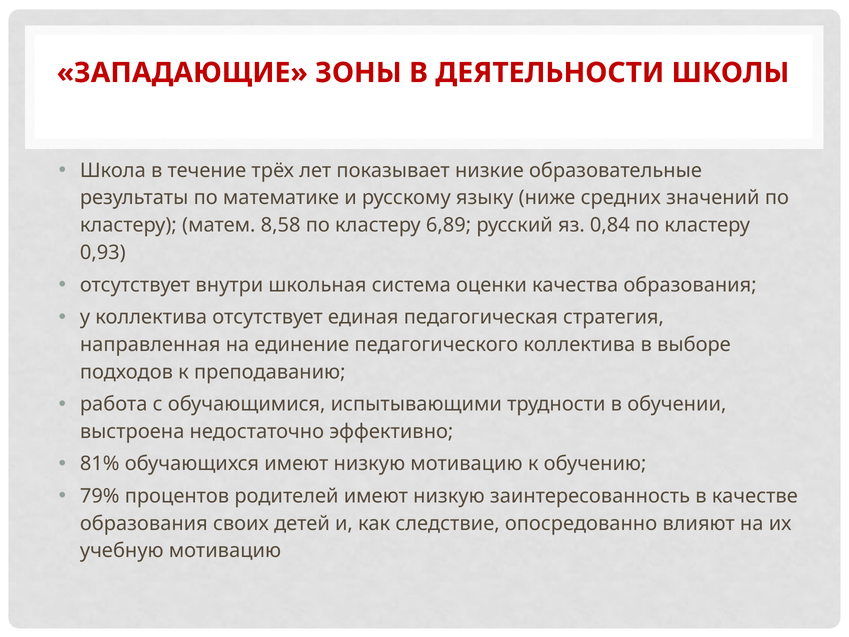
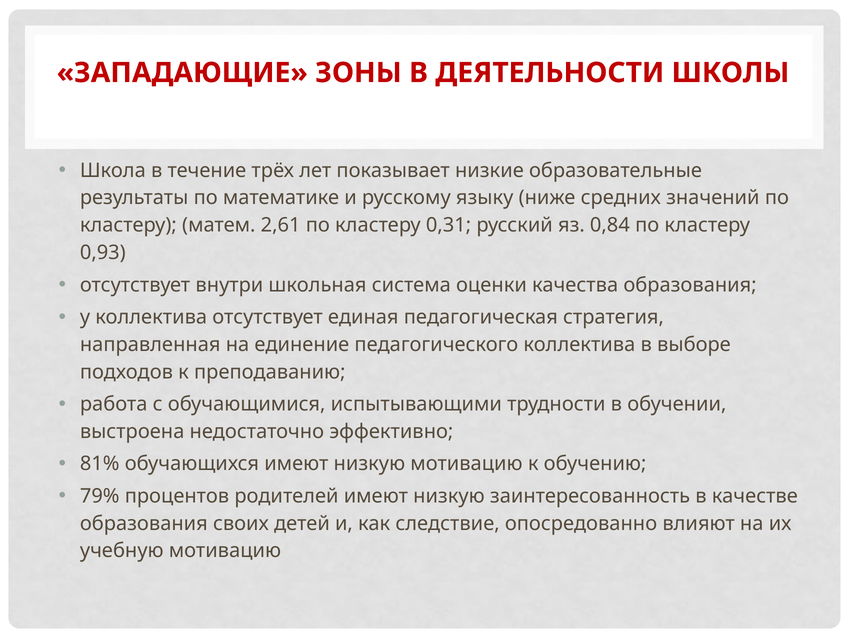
8,58: 8,58 -> 2,61 (281, 225)
6,89: 6,89 -> 0,31 (449, 225)
